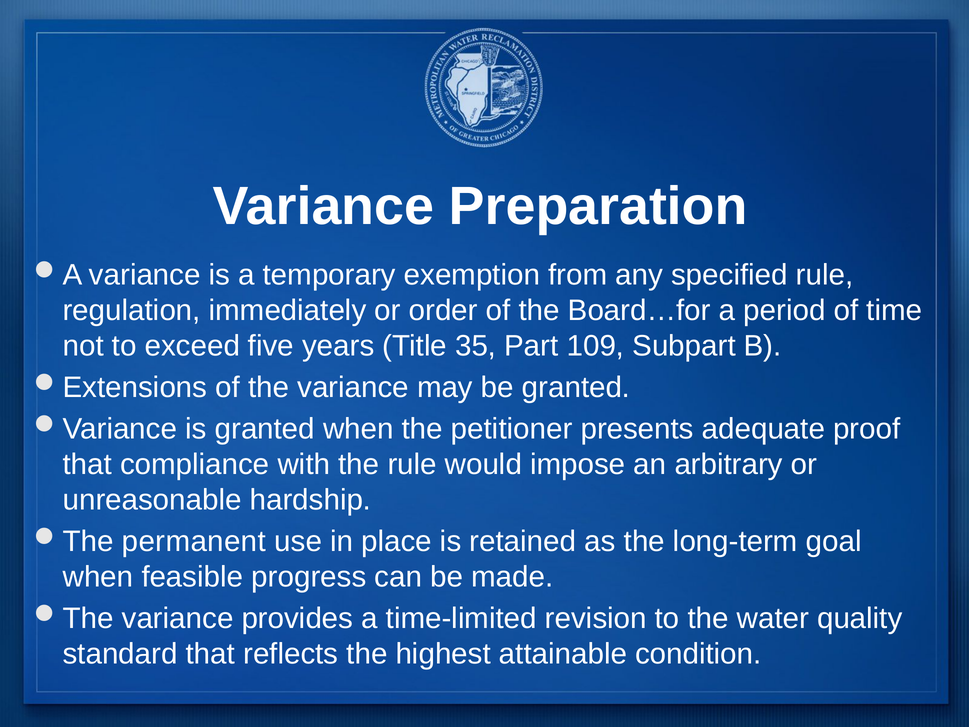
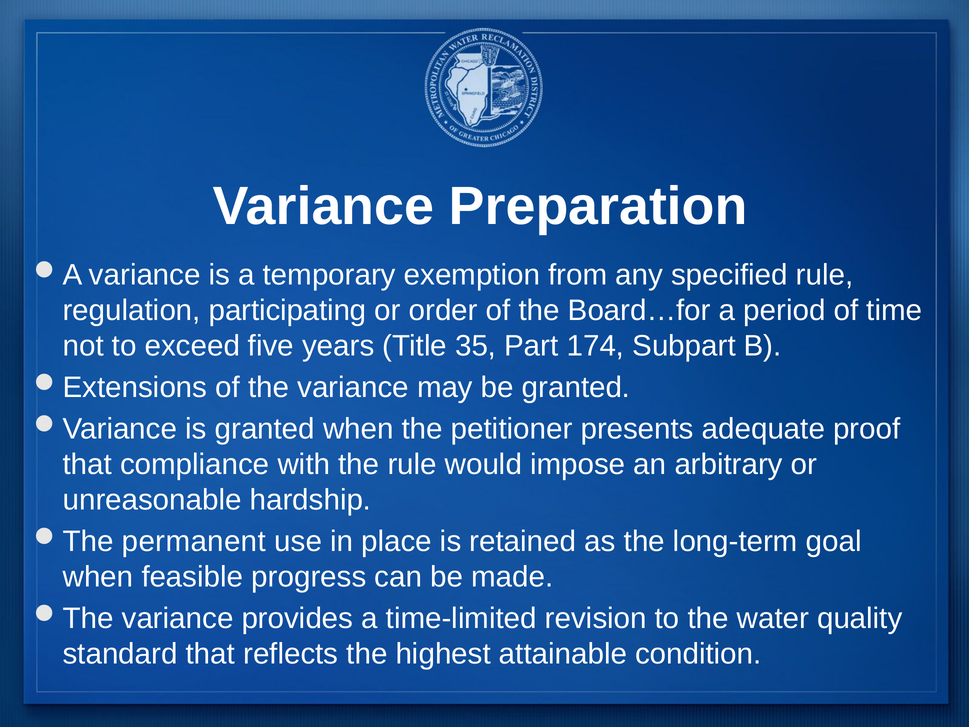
immediately: immediately -> participating (288, 310)
109: 109 -> 174 (595, 346)
